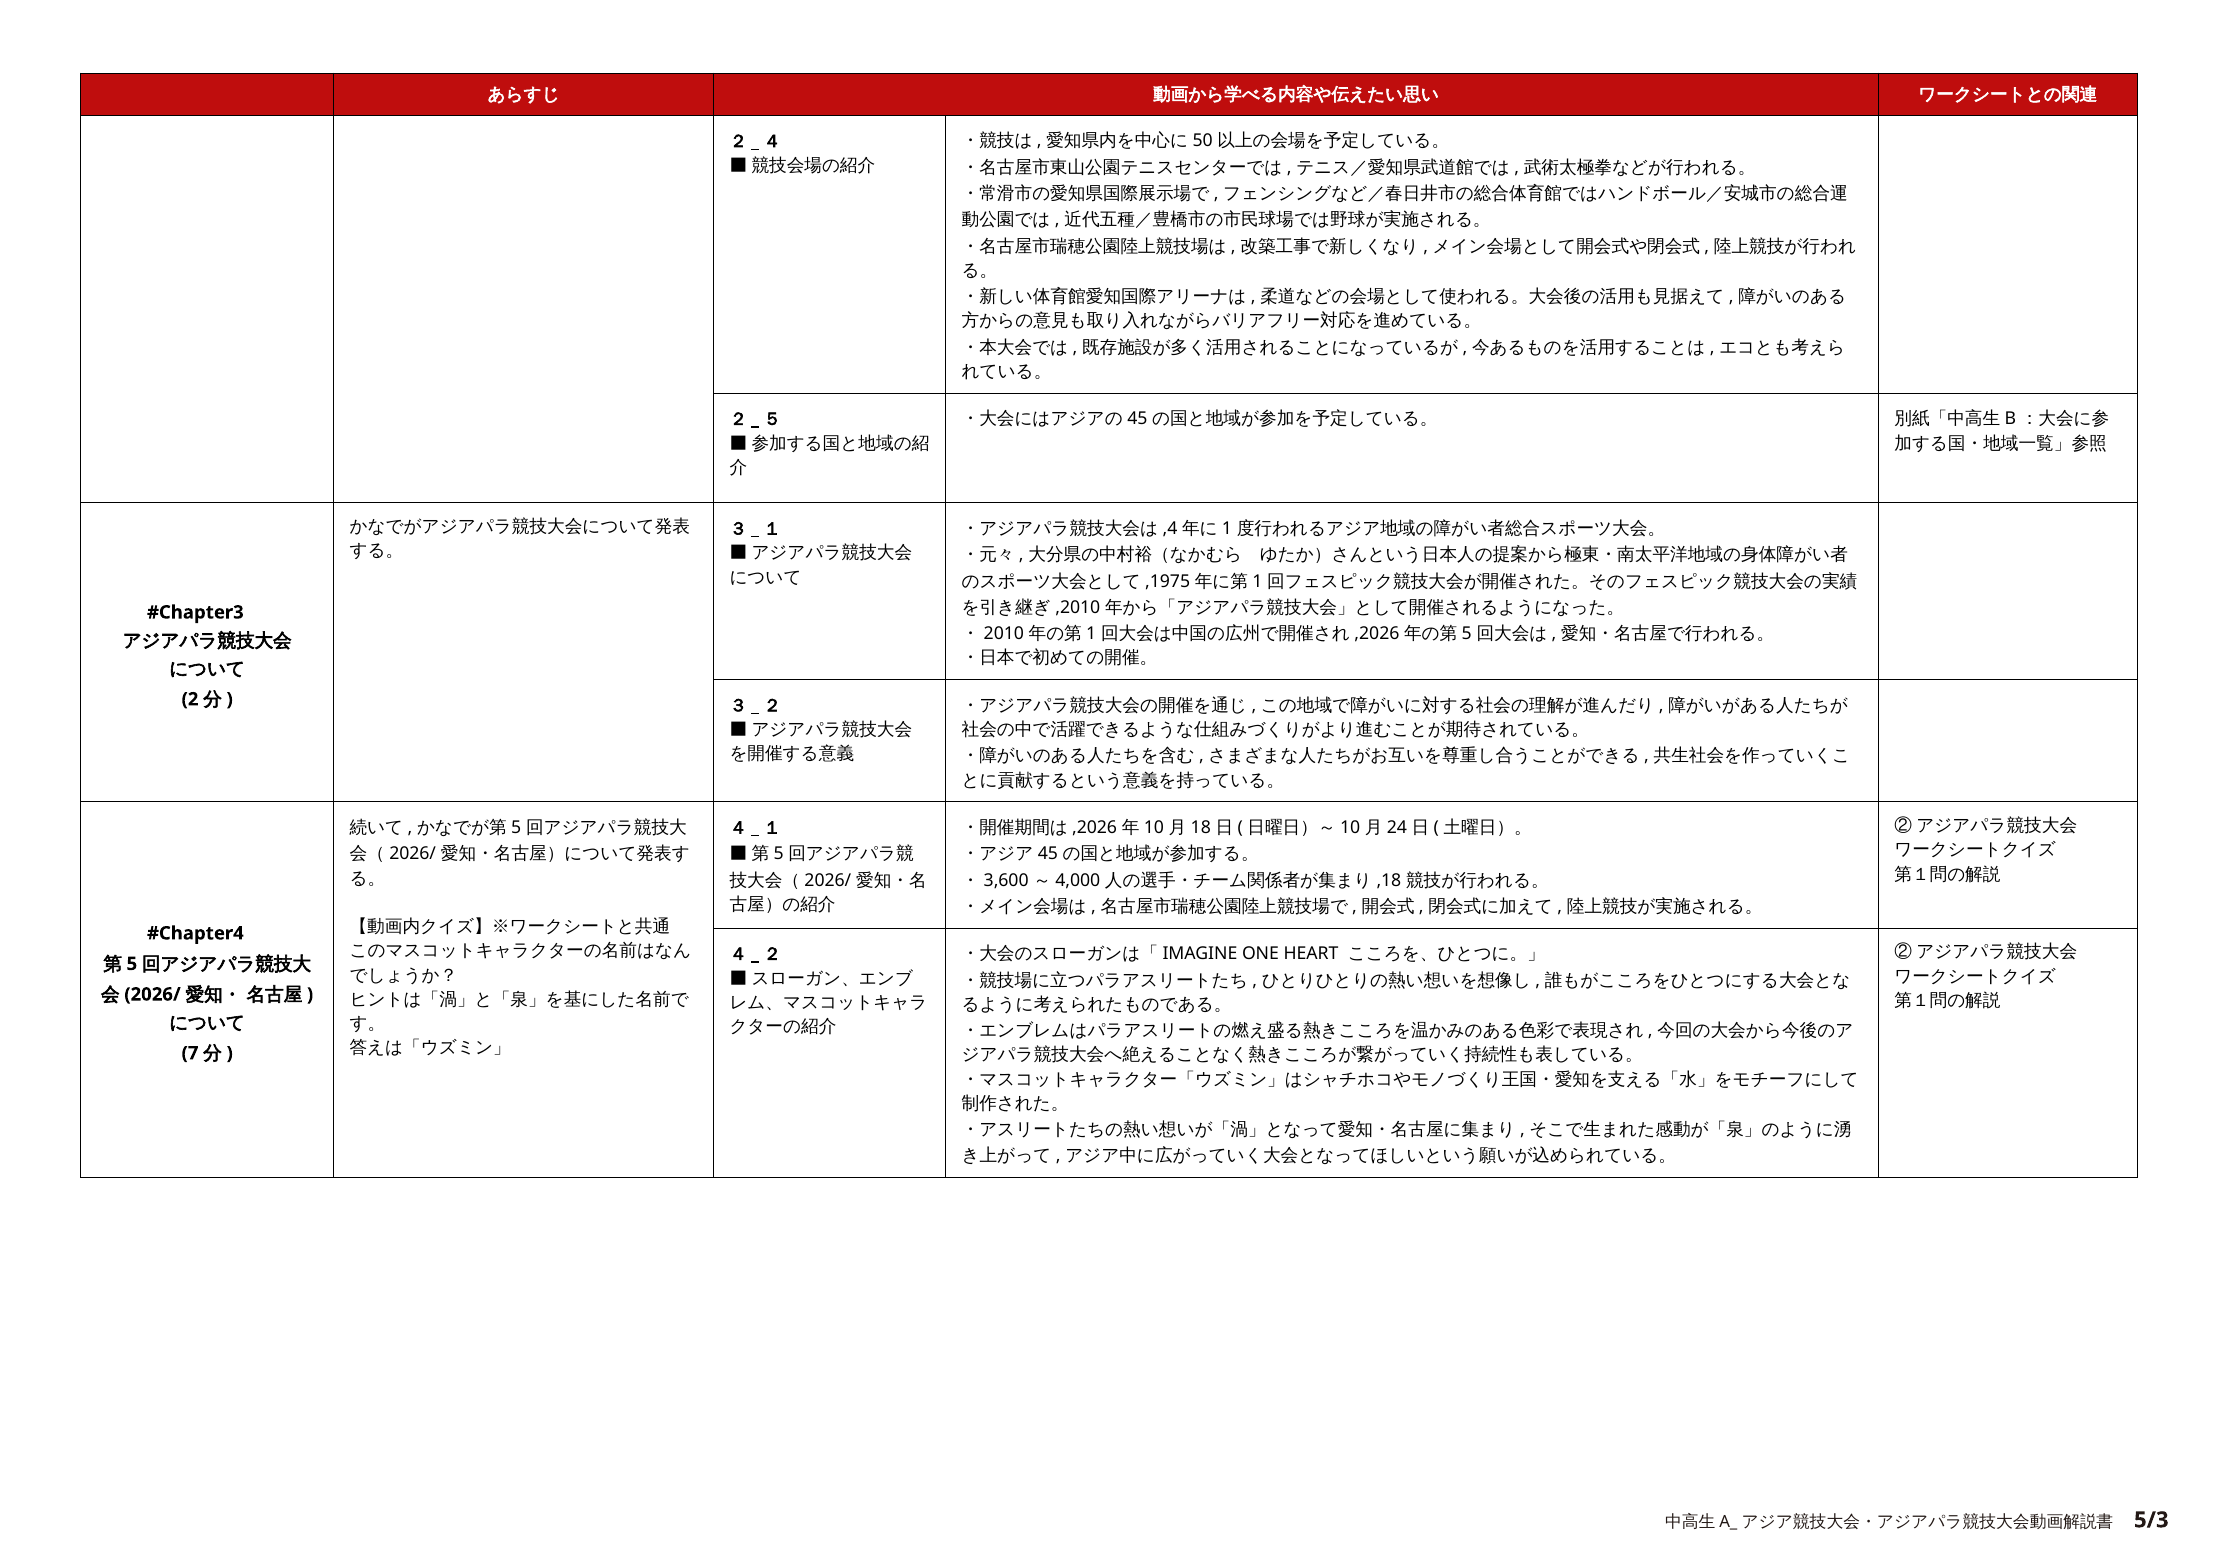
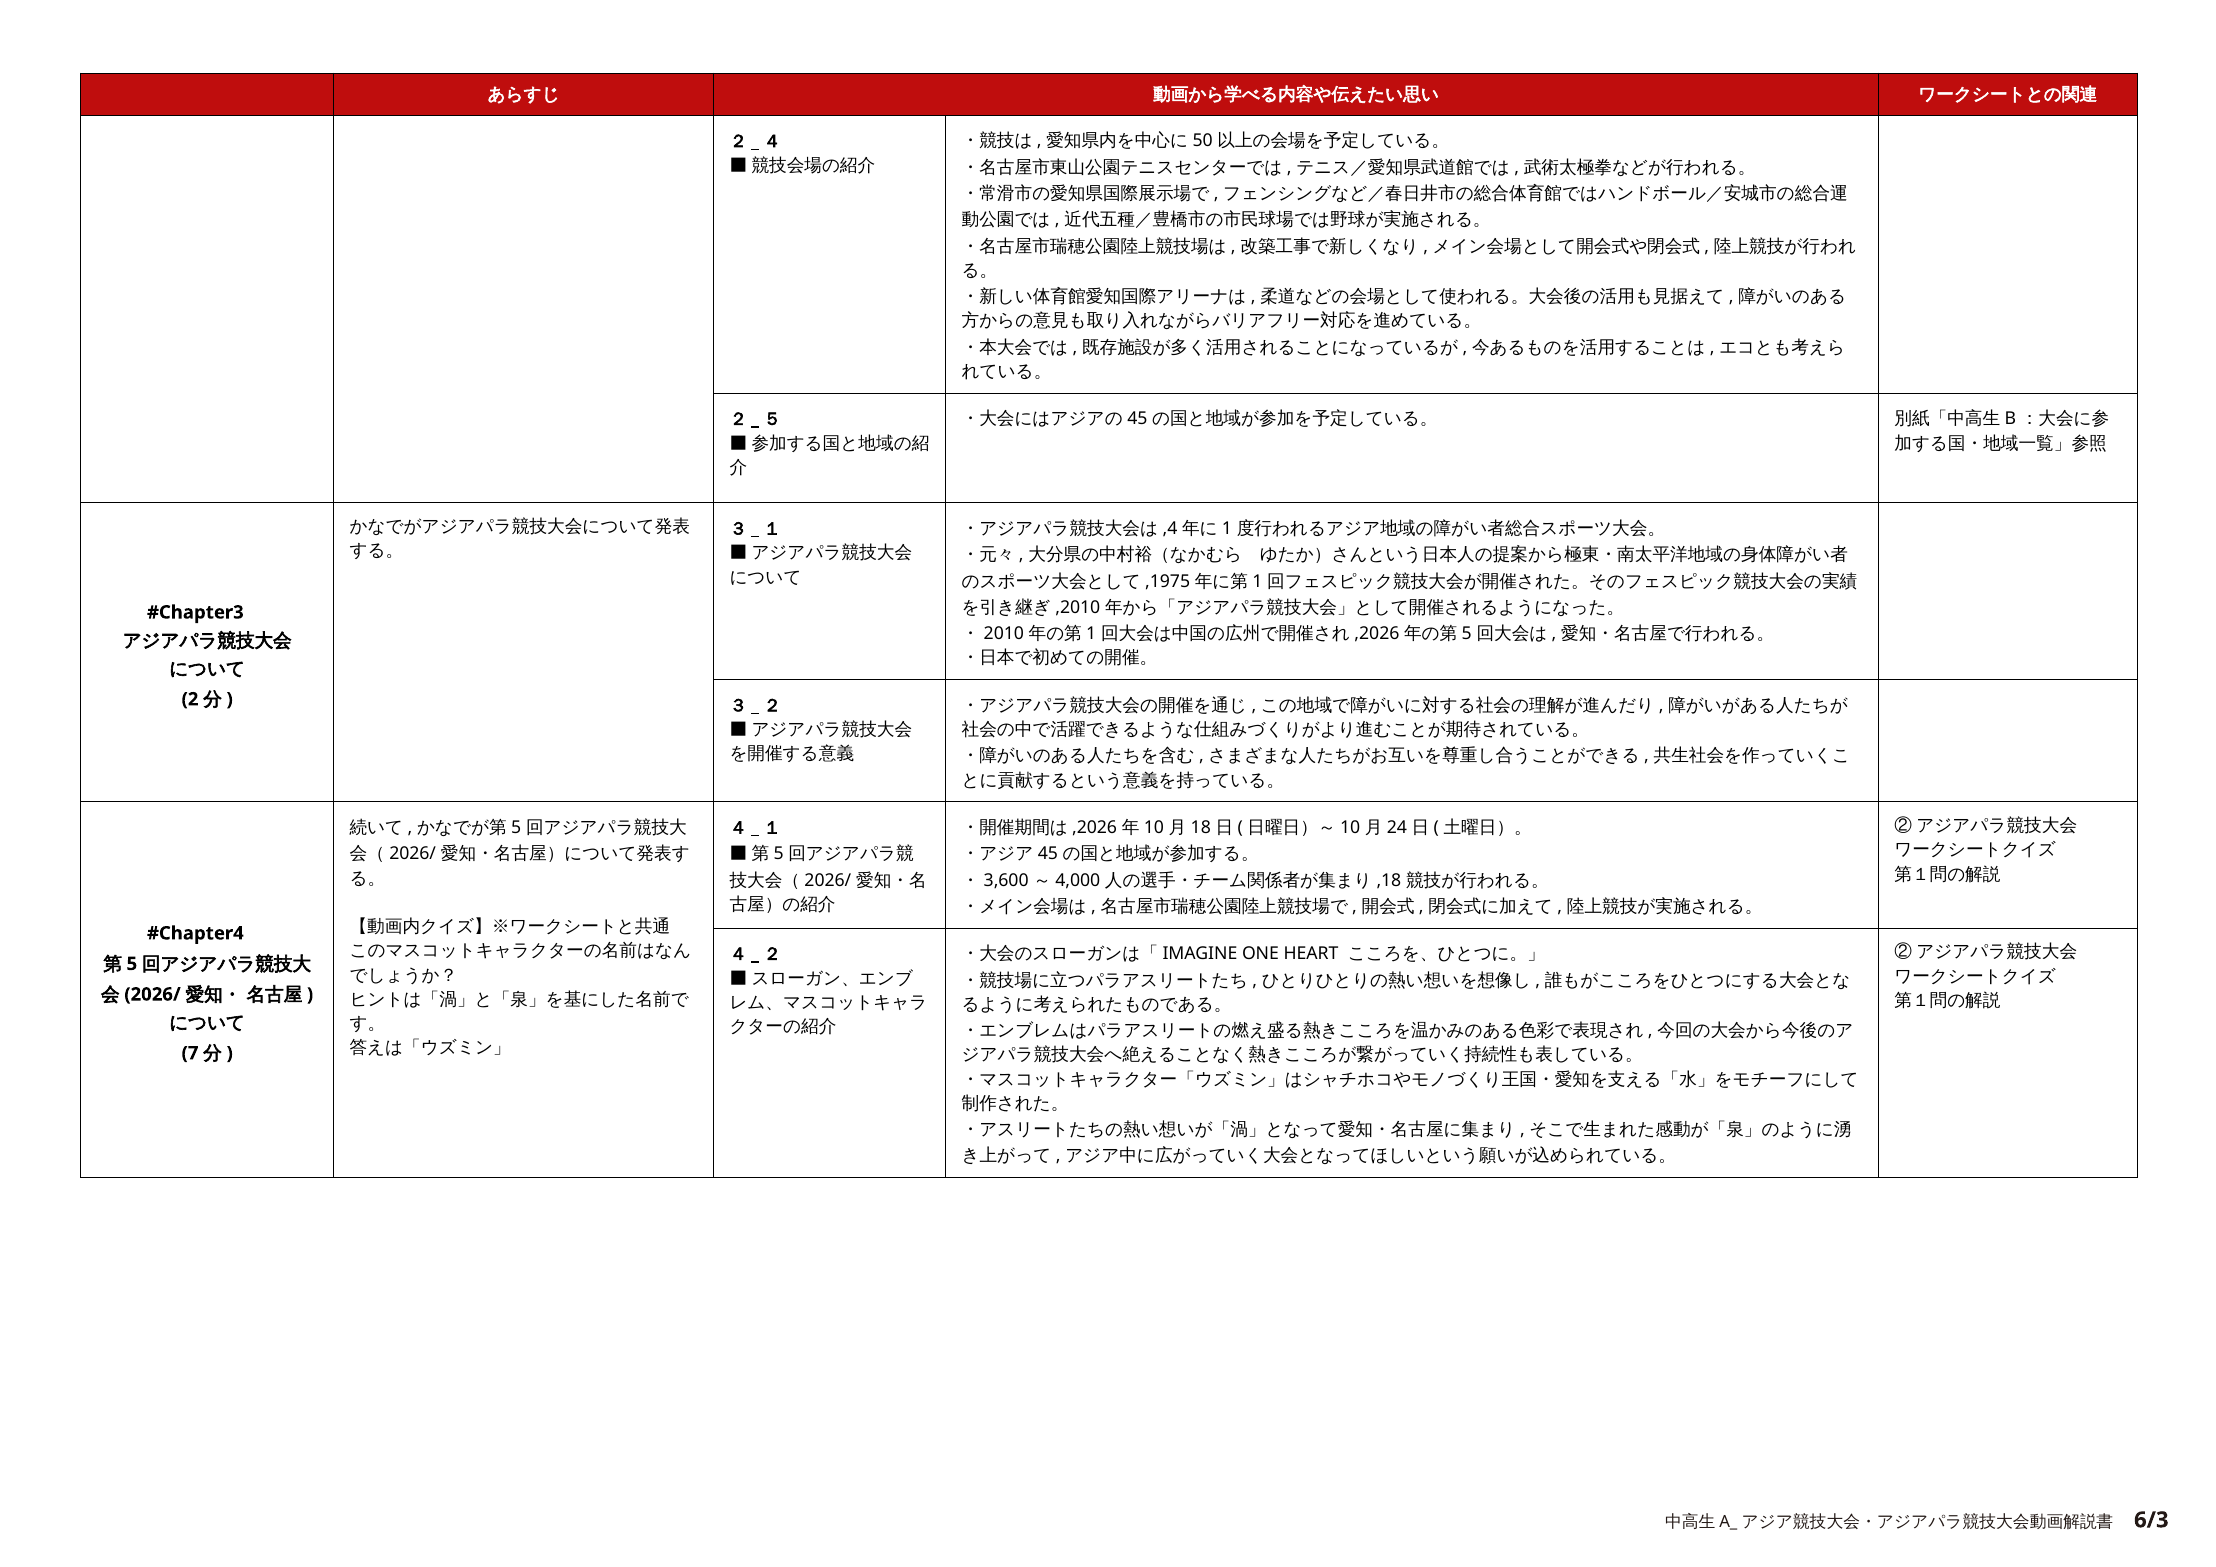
5/3: 5/3 -> 6/3 (2151, 1520)
